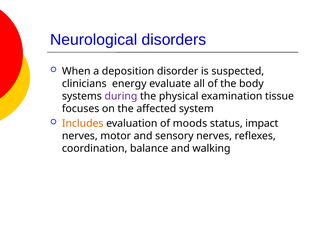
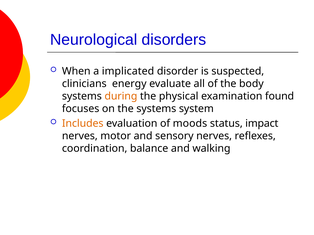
deposition: deposition -> implicated (128, 71)
during colour: purple -> orange (121, 96)
tissue: tissue -> found (280, 96)
the affected: affected -> systems (156, 109)
